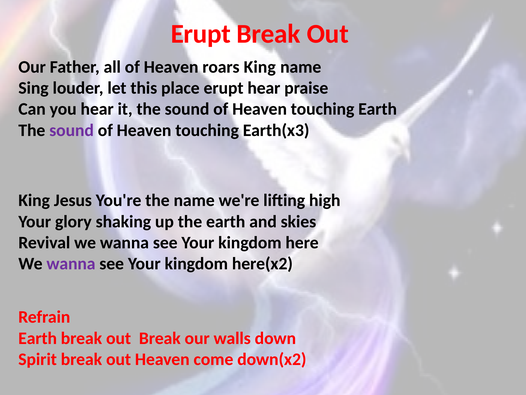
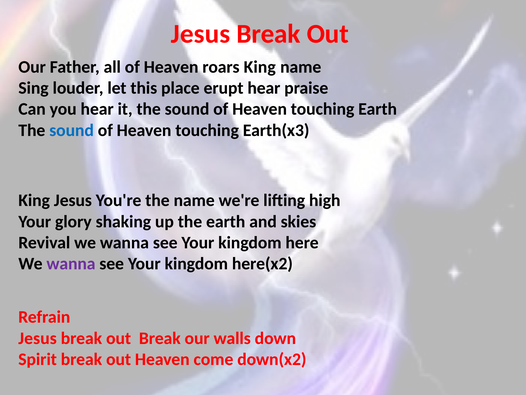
Erupt: Erupt -> Jesus (201, 34)
sound colour: purple -> blue (72, 130)
Earth: Earth -> Jesus (38, 338)
